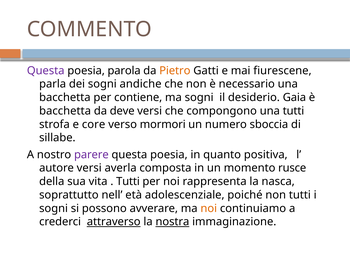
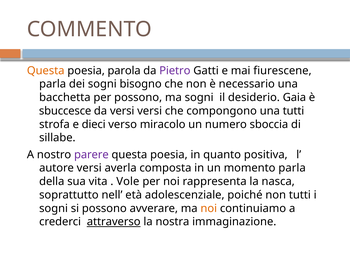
Questa colour: purple -> orange (46, 70)
Pietro colour: orange -> purple (175, 70)
andiche: andiche -> bisogno (141, 84)
per contiene: contiene -> possono (138, 97)
bacchetta: bacchetta -> sbuccesce (65, 111)
da deve: deve -> versi (122, 111)
core: core -> dieci (94, 124)
mormori: mormori -> miracolo (163, 124)
momento rusce: rusce -> parla (292, 168)
Tutti: Tutti -> Vole (128, 181)
nostra underline: present -> none (172, 221)
